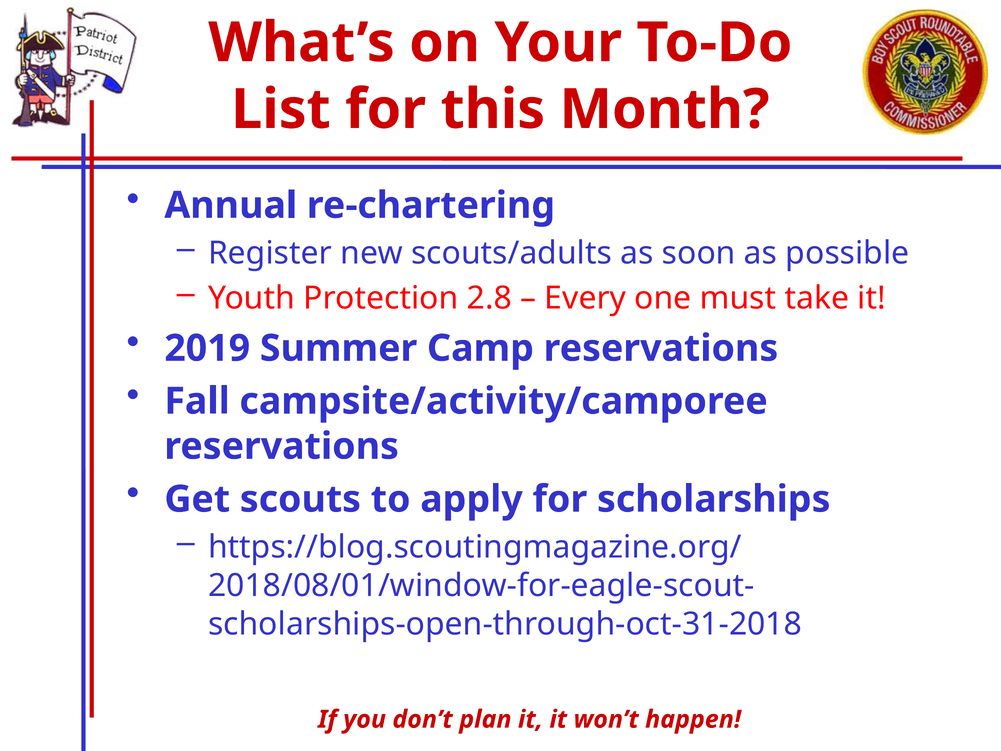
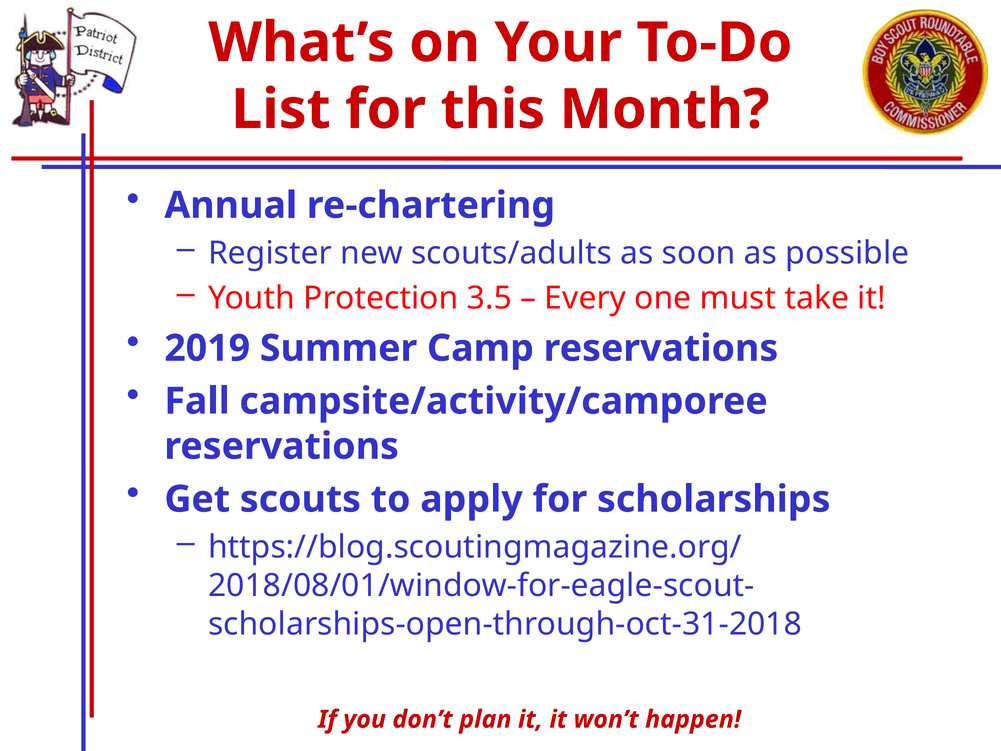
2.8: 2.8 -> 3.5 (489, 298)
